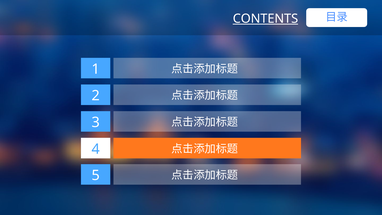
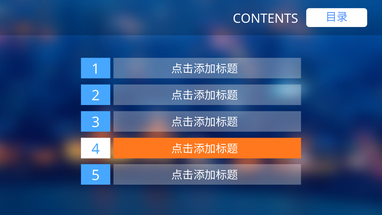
CONTENTS underline: present -> none (265, 19)
